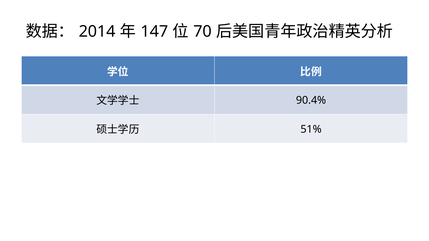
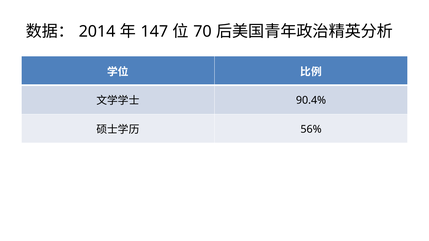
51%: 51% -> 56% (311, 129)
